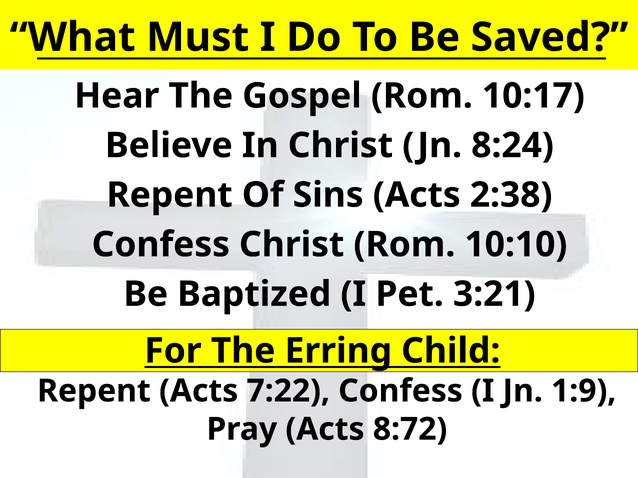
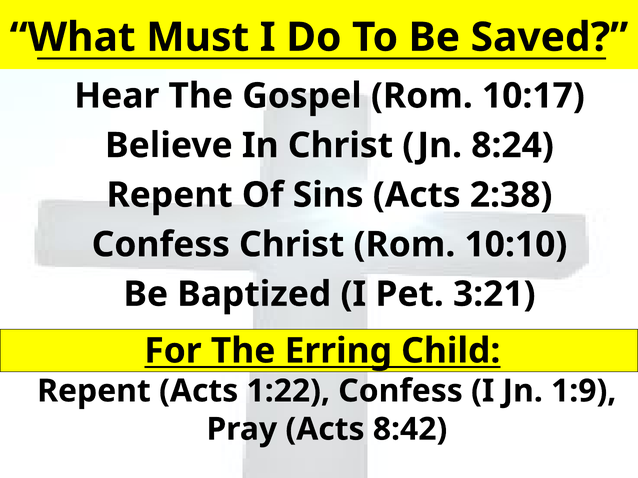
7:22: 7:22 -> 1:22 (288, 391)
8:72: 8:72 -> 8:42 (410, 430)
